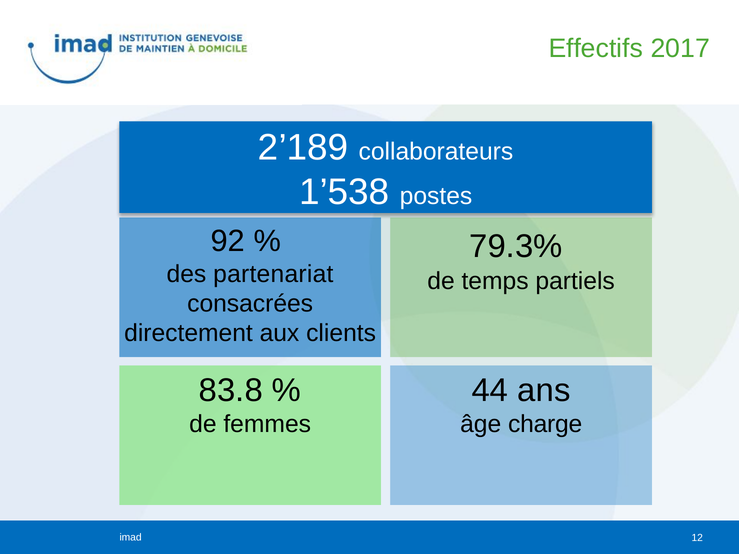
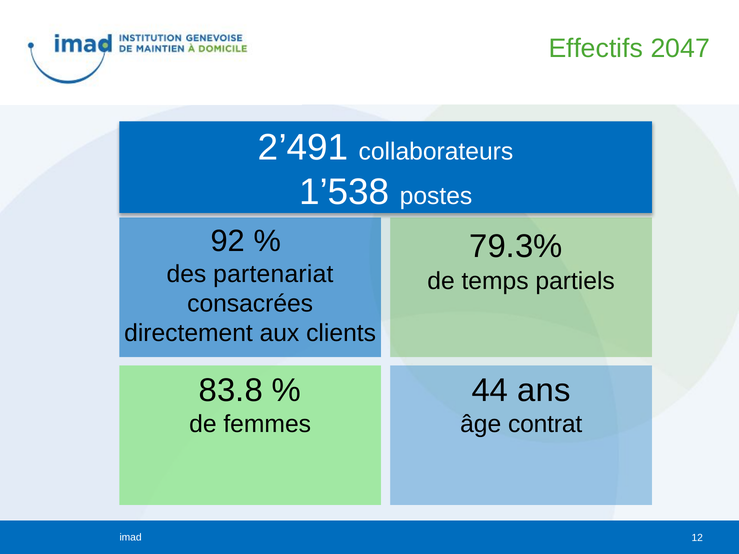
2017: 2017 -> 2047 (680, 48)
2’189: 2’189 -> 2’491 (303, 148)
charge: charge -> contrat (545, 424)
